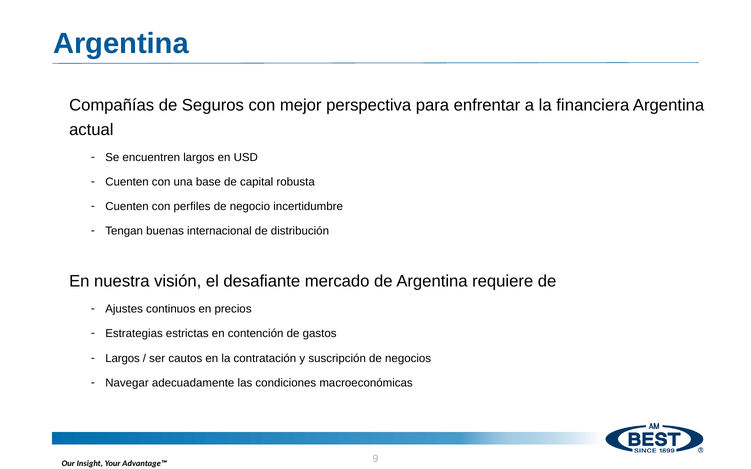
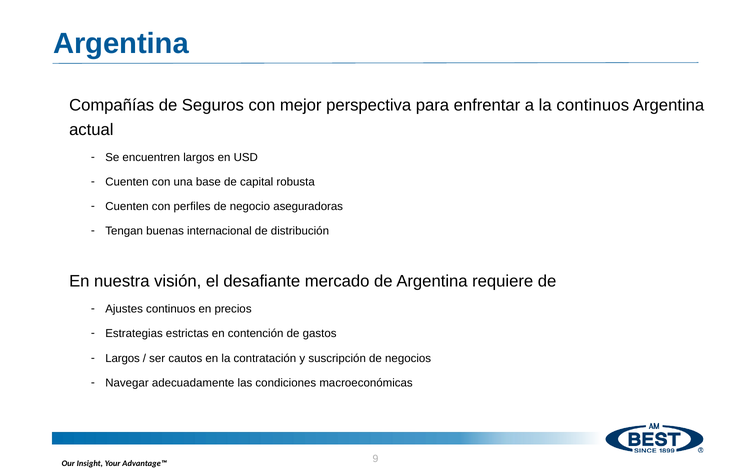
la financiera: financiera -> continuos (593, 105)
incertidumbre: incertidumbre -> aseguradoras (308, 207)
